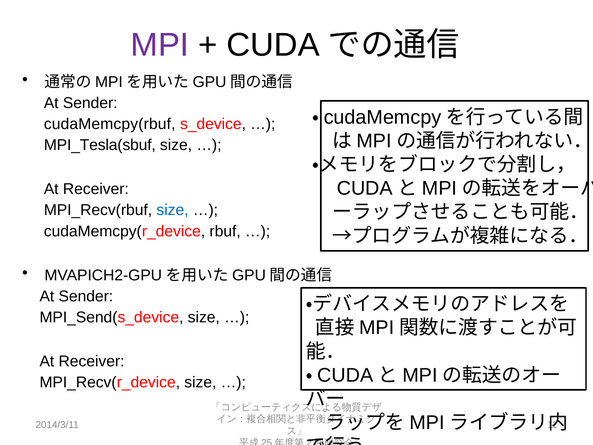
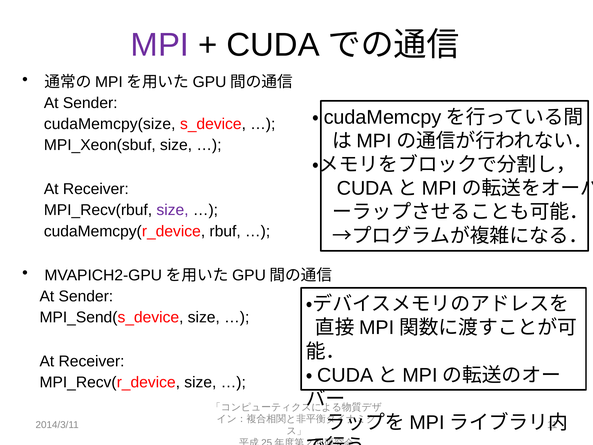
cudaMemcpy(rbuf: cudaMemcpy(rbuf -> cudaMemcpy(size (110, 124)
MPI_Tesla(sbuf: MPI_Tesla(sbuf -> MPI_Xeon(sbuf (100, 145)
size colour: blue -> purple (173, 210)
